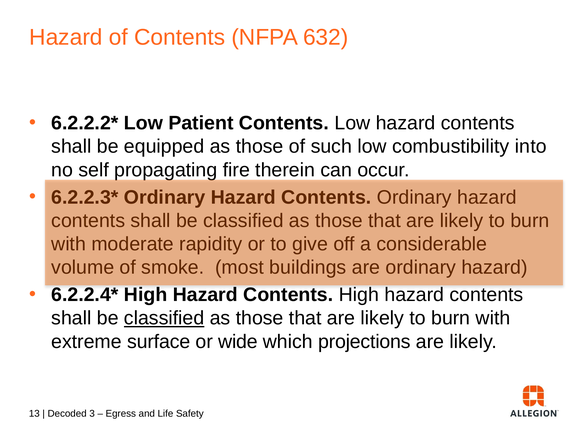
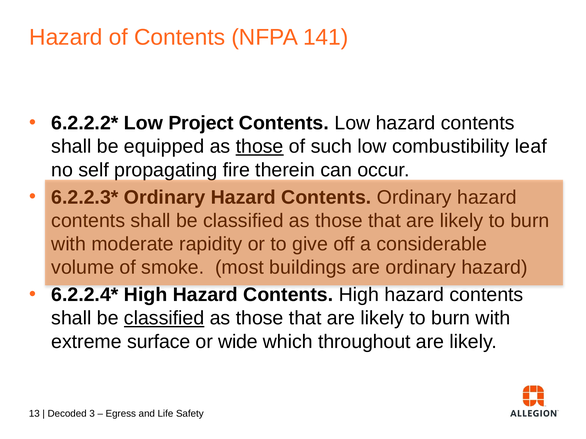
632: 632 -> 141 (326, 38)
Patient: Patient -> Project (201, 123)
those underline: none -> present (260, 147)
into: into -> leaf (531, 147)
projections: projections -> throughout (364, 342)
